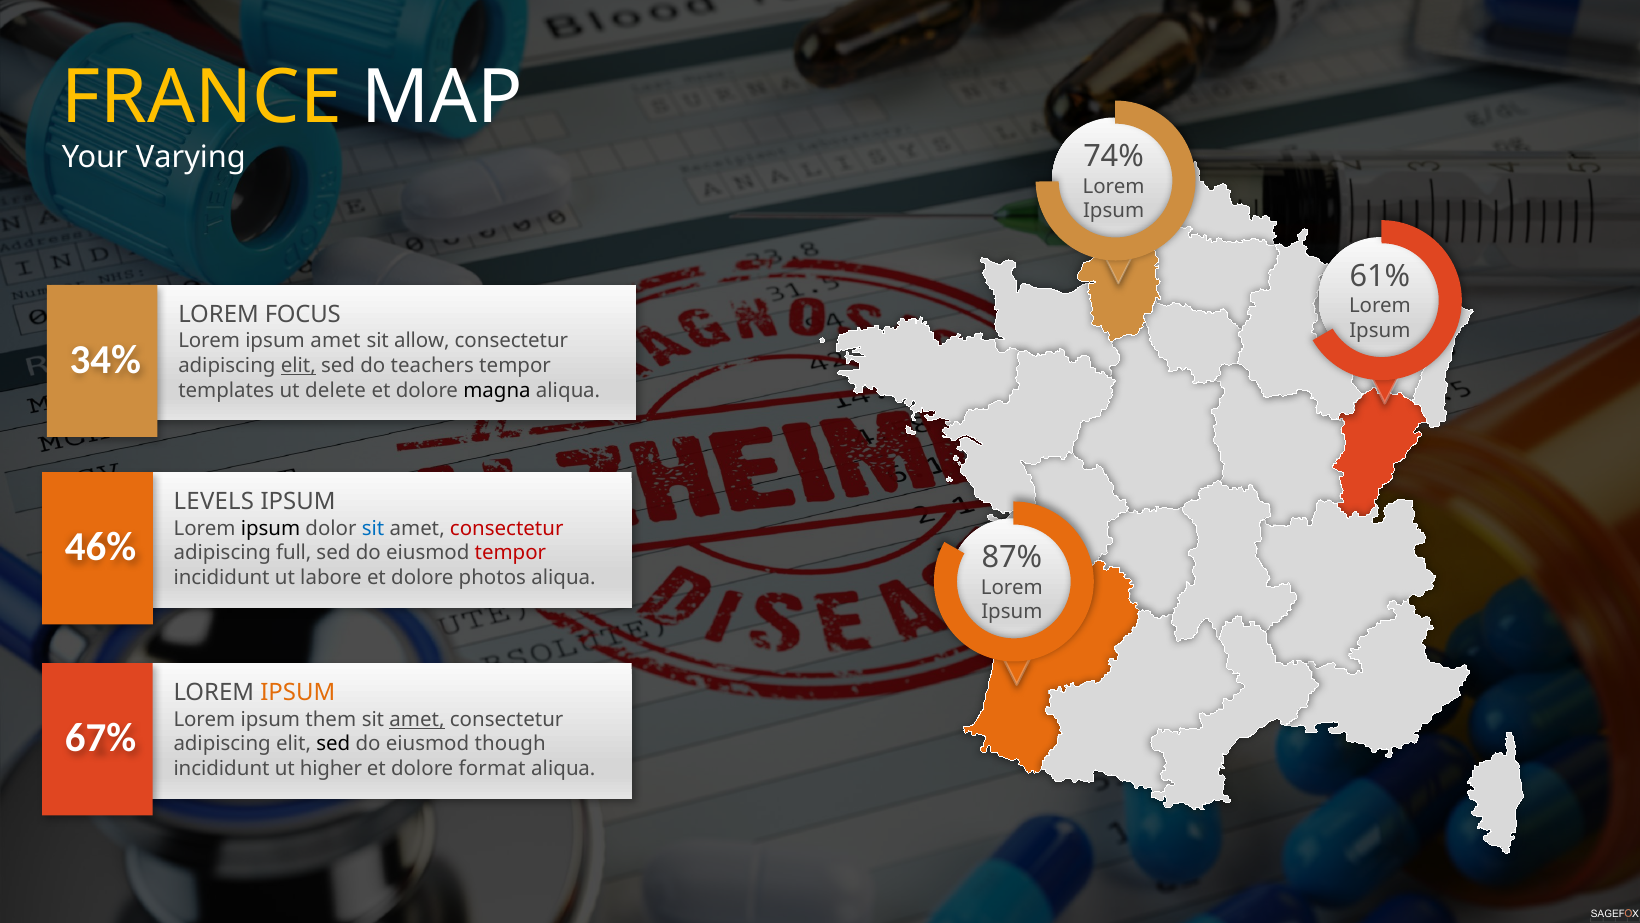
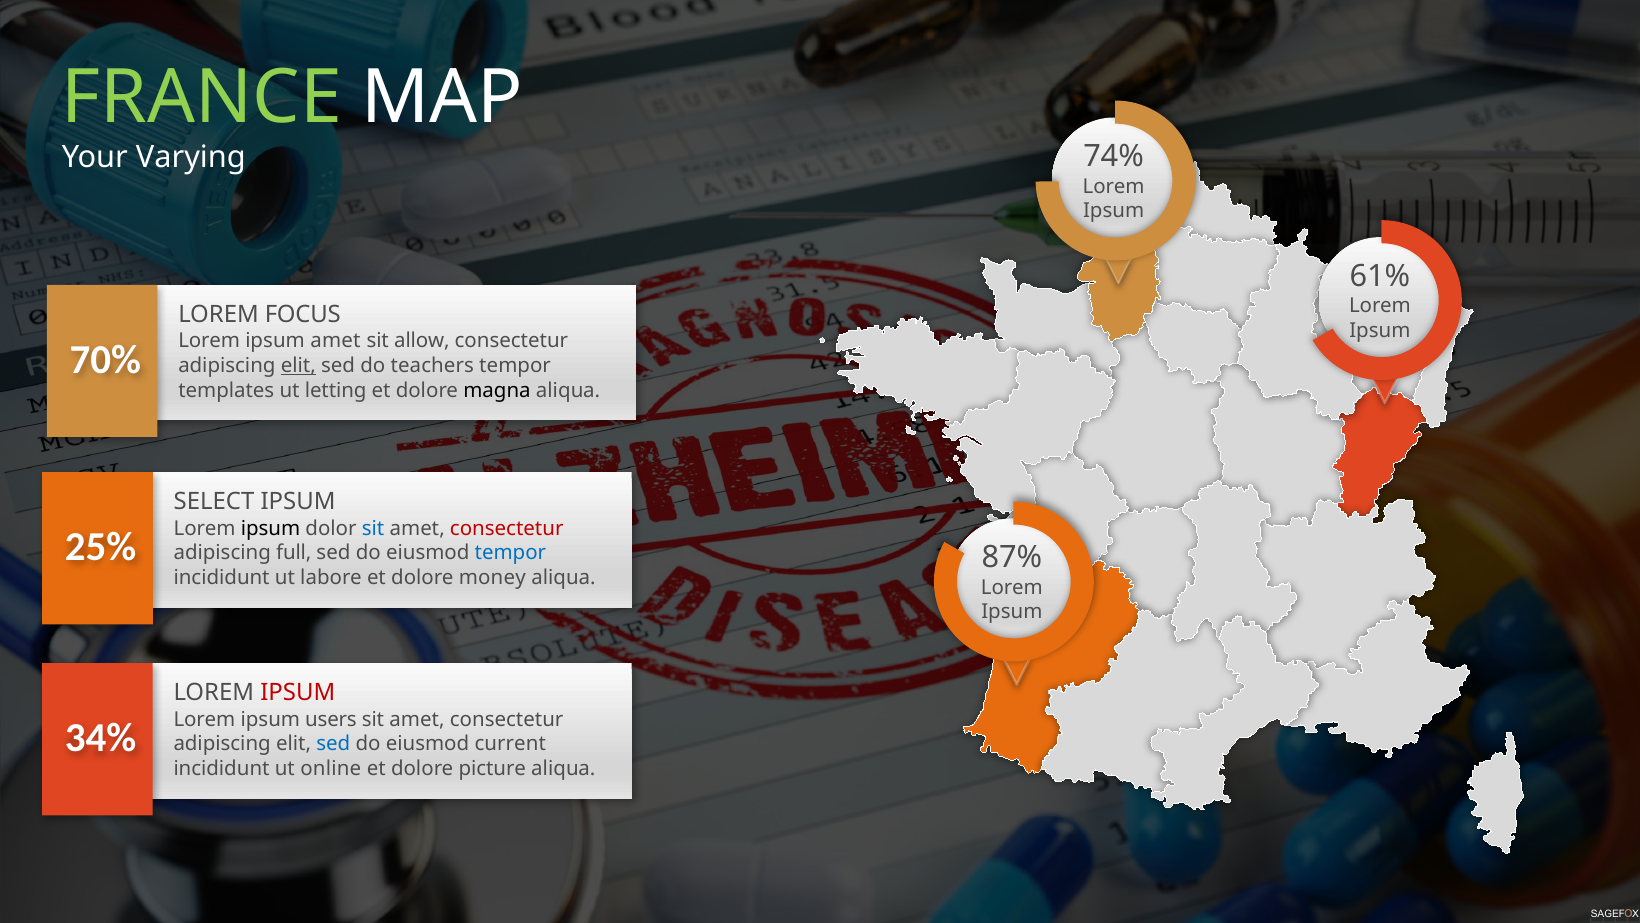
FRANCE colour: yellow -> light green (202, 97)
34%: 34% -> 70% (105, 359)
delete: delete -> letting (336, 390)
LEVELS: LEVELS -> SELECT (214, 502)
46%: 46% -> 25% (101, 547)
tempor colour: red -> blue (510, 553)
photos: photos -> money (492, 577)
IPSUM colour: orange -> red (298, 693)
them: them -> users (331, 719)
amet underline: present -> none (417, 719)
67%: 67% -> 34% (101, 737)
sed colour: black -> blue (333, 744)
though: though -> current (510, 744)
higher: higher -> online (331, 768)
format: format -> picture (492, 768)
